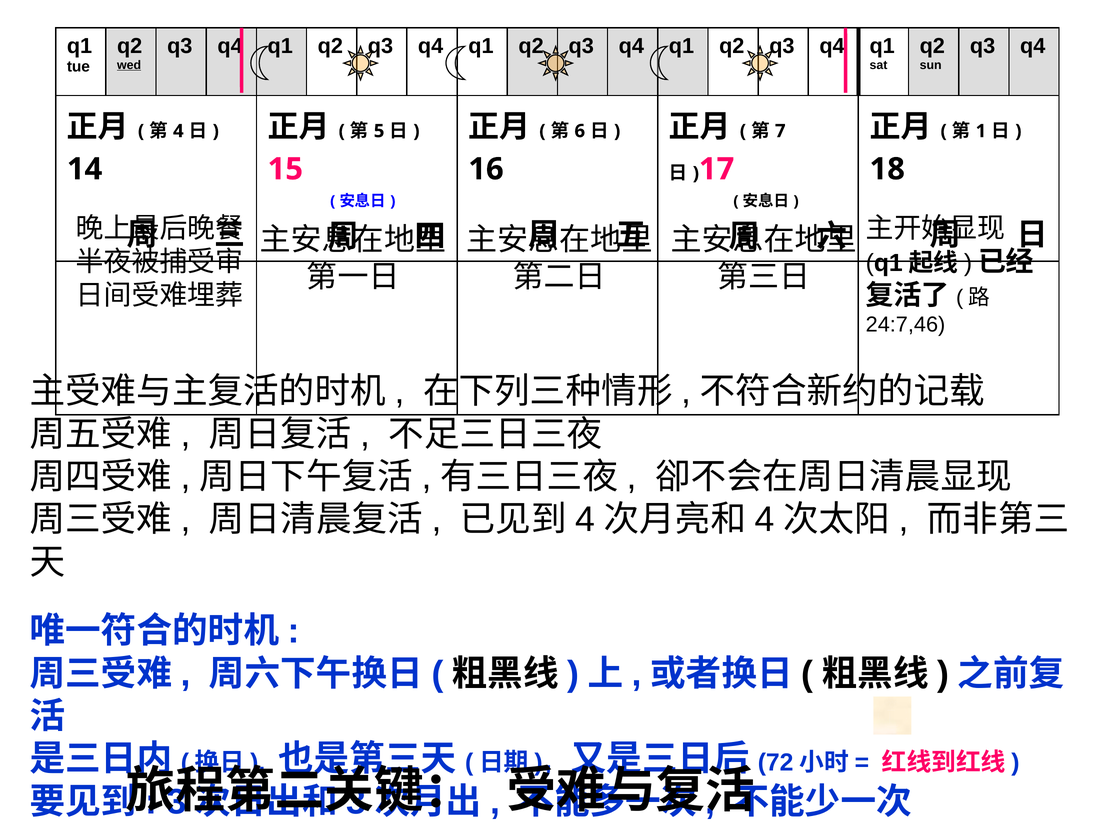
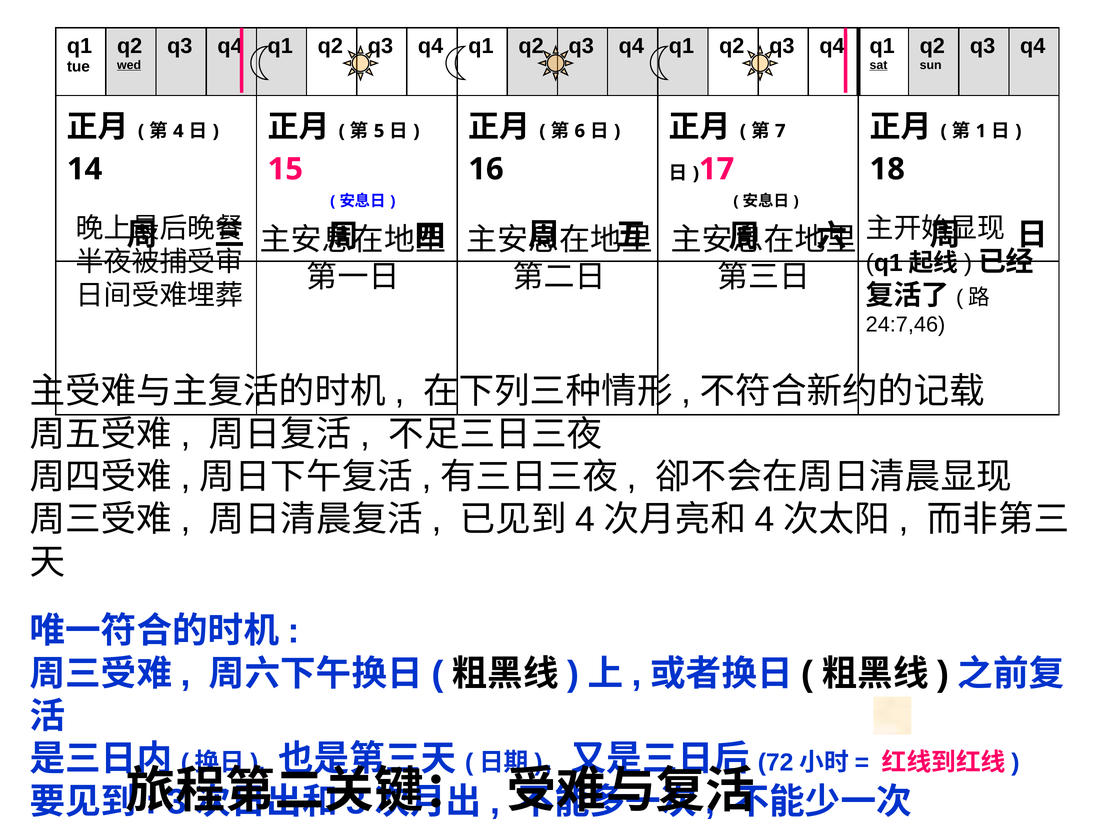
sat underline: none -> present (878, 65)
